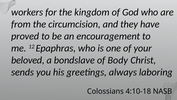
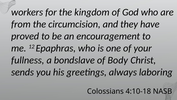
beloved: beloved -> fullness (28, 60)
